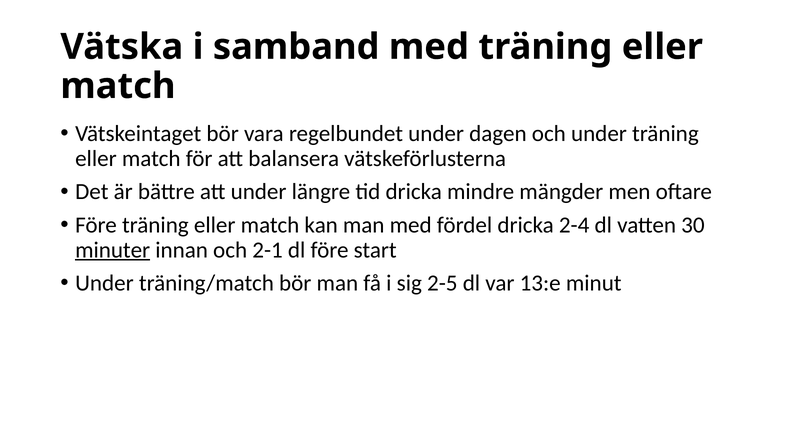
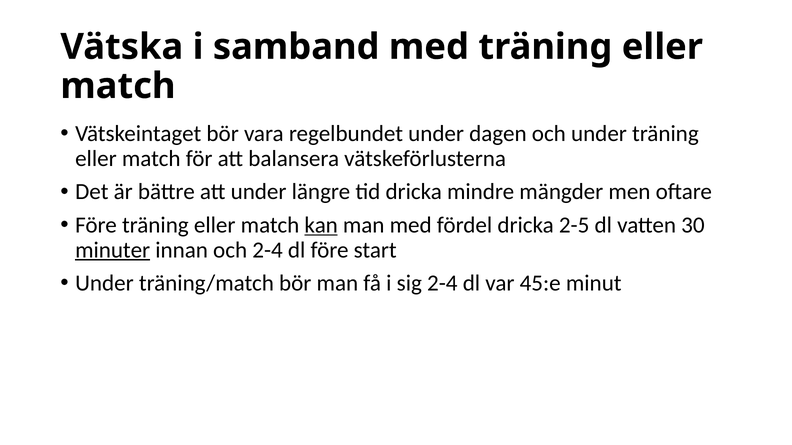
kan underline: none -> present (321, 225)
2-4: 2-4 -> 2-5 (574, 225)
och 2-1: 2-1 -> 2-4 (268, 250)
sig 2-5: 2-5 -> 2-4 (442, 283)
13:e: 13:e -> 45:e (540, 283)
